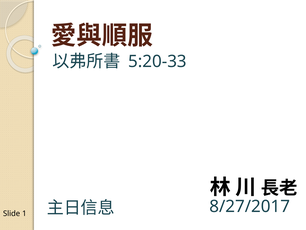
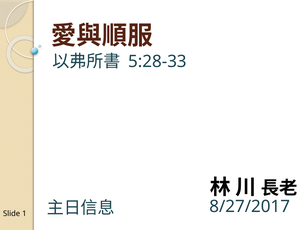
5:20-33: 5:20-33 -> 5:28-33 (157, 61)
